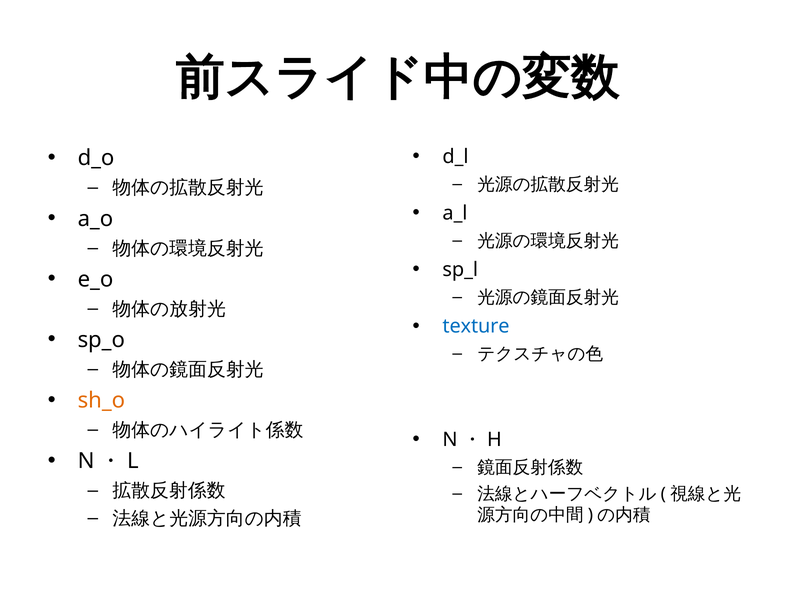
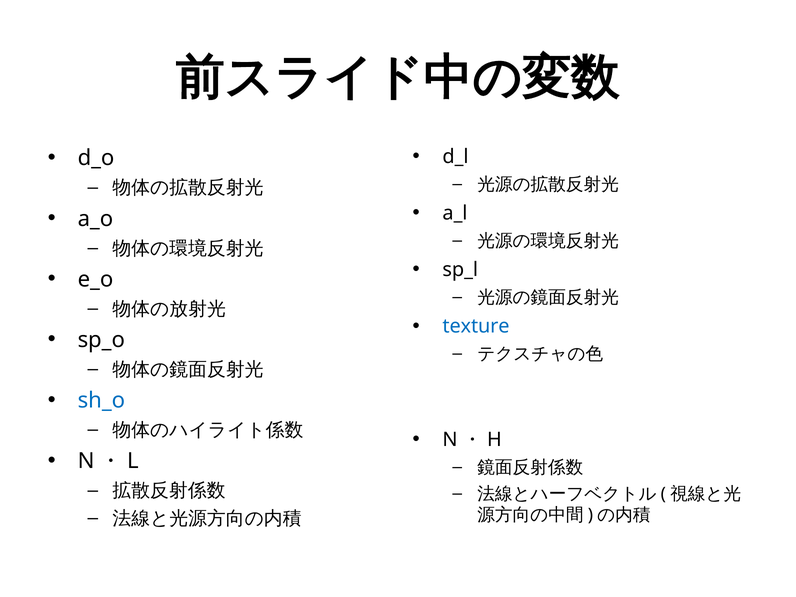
sh_o colour: orange -> blue (101, 401)
